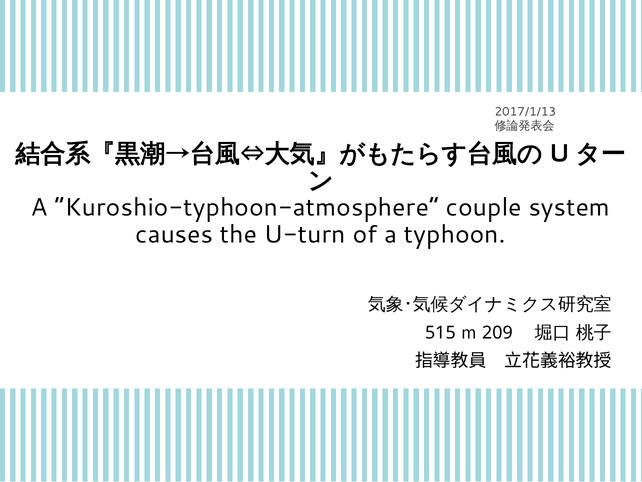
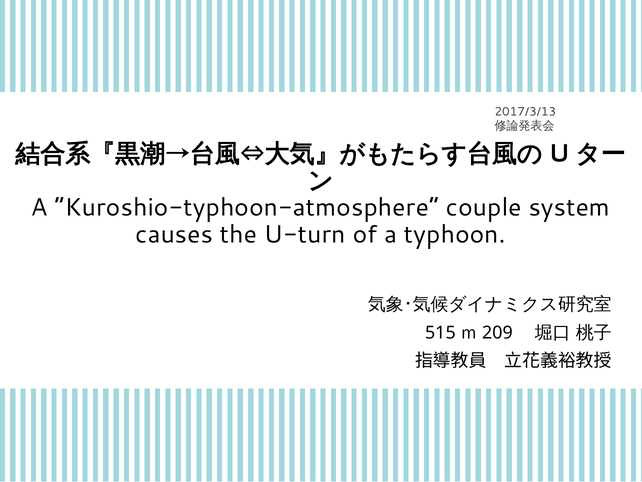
2017/1/13: 2017/1/13 -> 2017/3/13 (525, 111)
